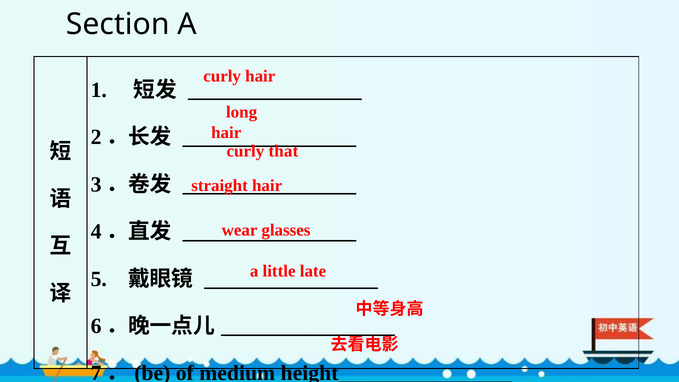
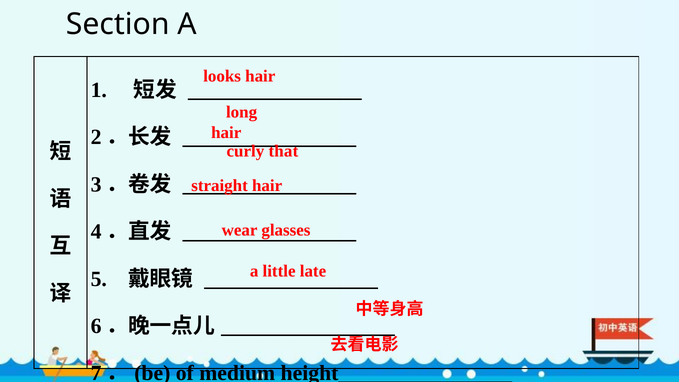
curly: curly -> looks (222, 76)
